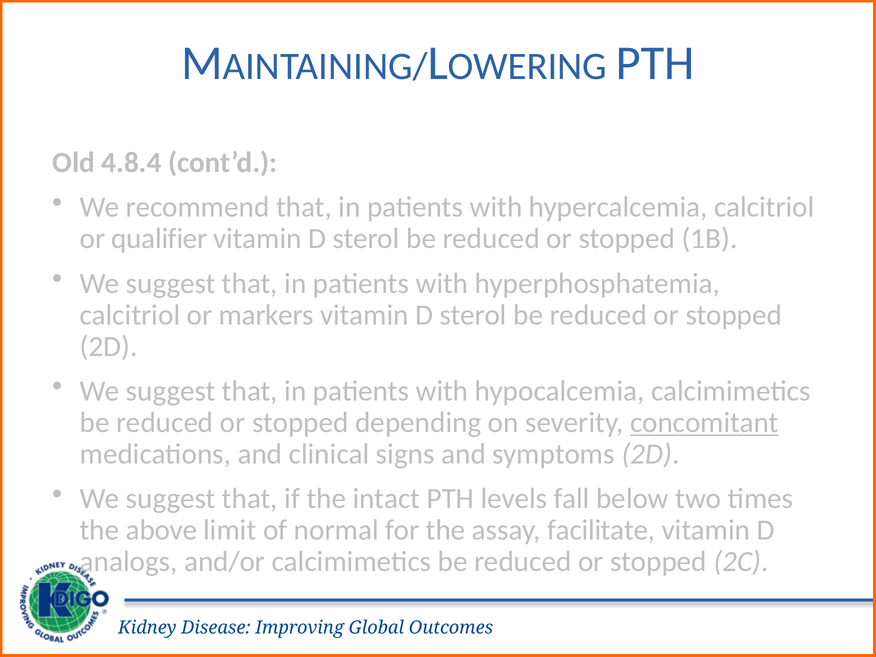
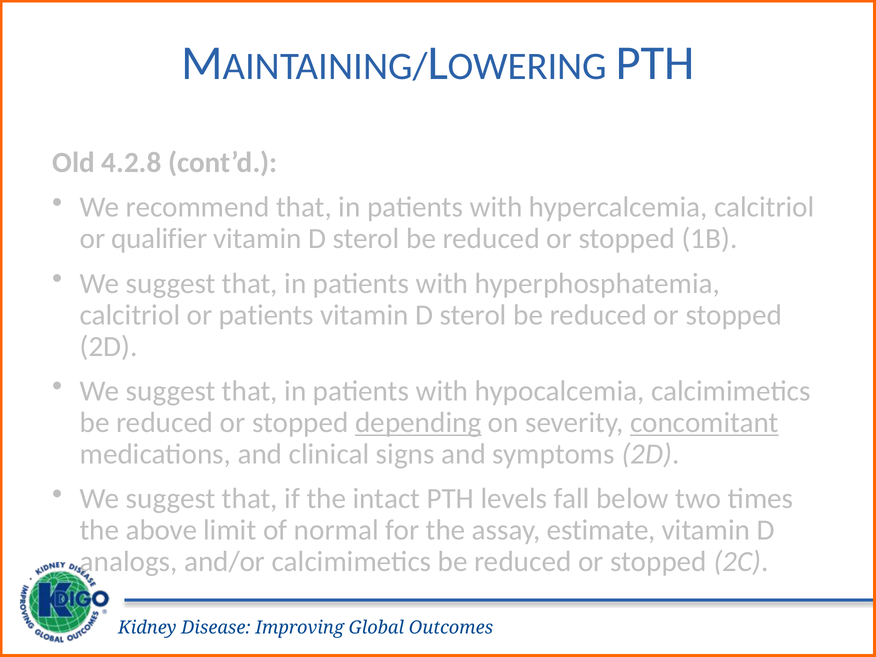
4.8.4: 4.8.4 -> 4.2.8 (131, 163)
or markers: markers -> patients (266, 315)
depending underline: none -> present (418, 423)
facilitate: facilitate -> estimate (601, 530)
